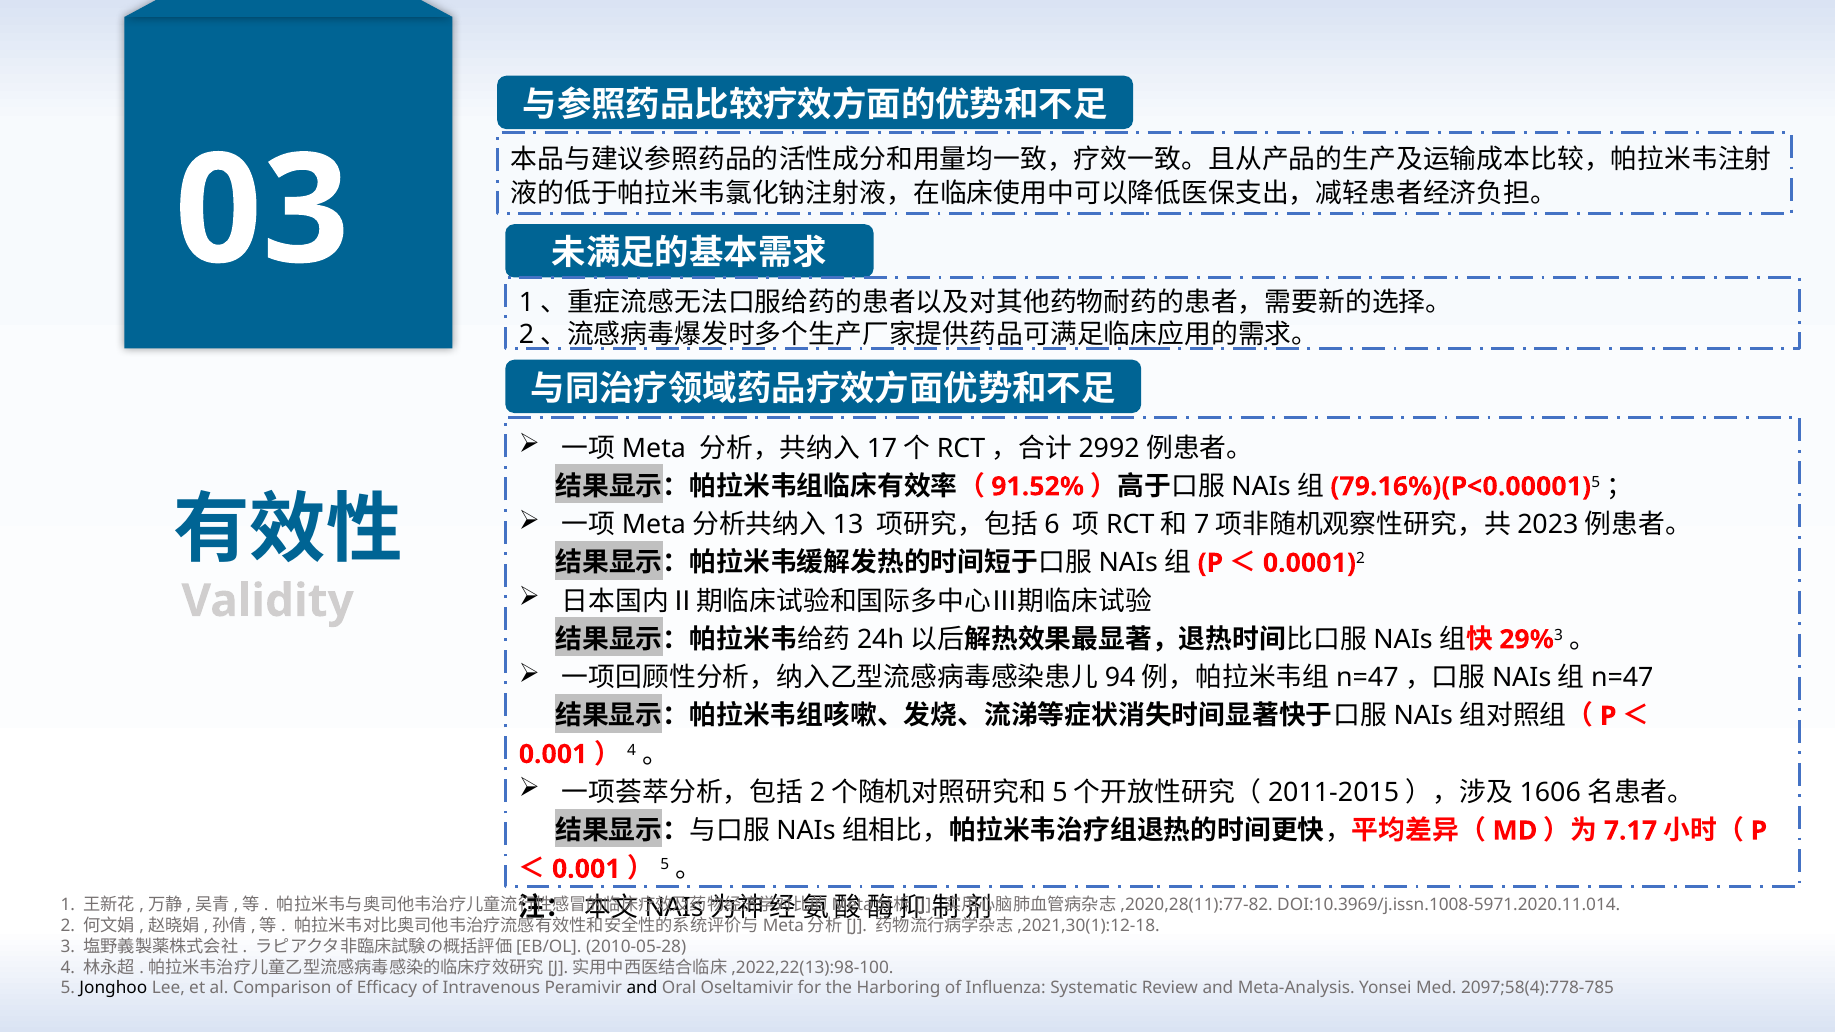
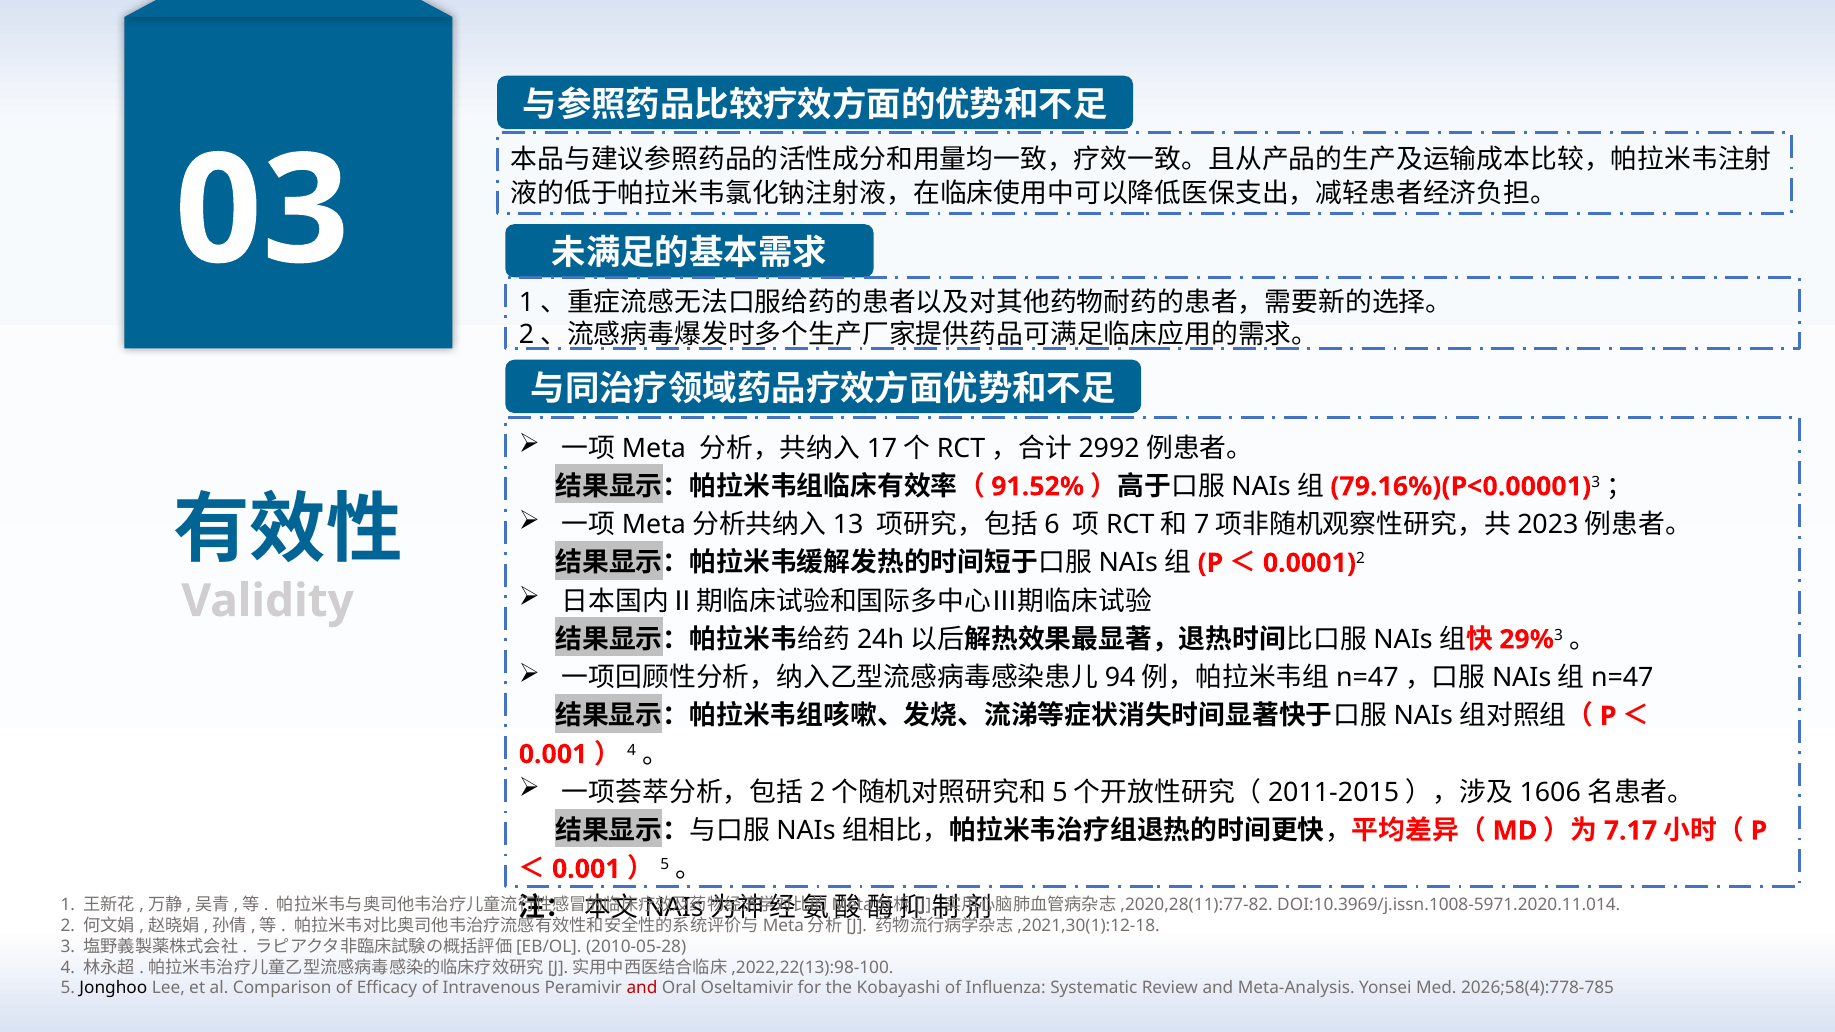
5: 5 -> 3 (1596, 482)
and colour: black -> red (642, 988)
Harboring: Harboring -> Kobayashi (898, 988)
2097;58(4):778-785: 2097;58(4):778-785 -> 2026;58(4):778-785 (1538, 988)
